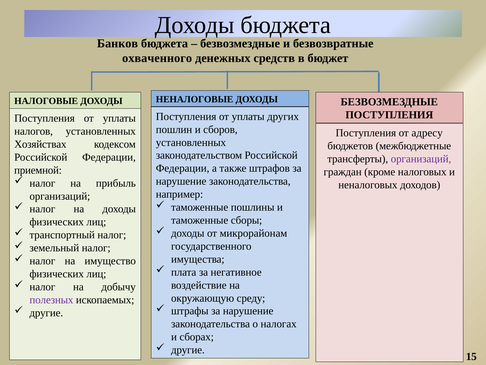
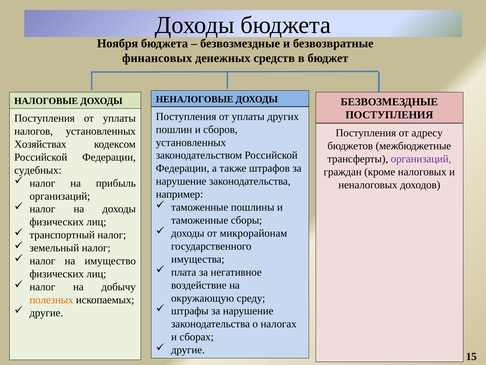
Банков: Банков -> Ноября (118, 43)
охваченного: охваченного -> финансовых (157, 58)
приемной: приемной -> судебных (38, 170)
полезных colour: purple -> orange (51, 299)
